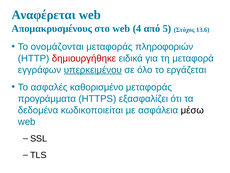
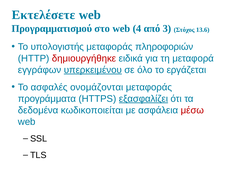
Αναφέρεται: Αναφέρεται -> Εκτελέσετε (43, 15)
Απομακρυσμένους: Απομακρυσμένους -> Προγραμματισμού (52, 29)
5: 5 -> 3 (167, 29)
ονομάζονται: ονομάζονται -> υπολογιστής (57, 47)
καθορισμένο: καθορισμένο -> ονομάζονται (97, 87)
εξασφαλίζει underline: none -> present (143, 98)
μέσω colour: black -> red (192, 110)
